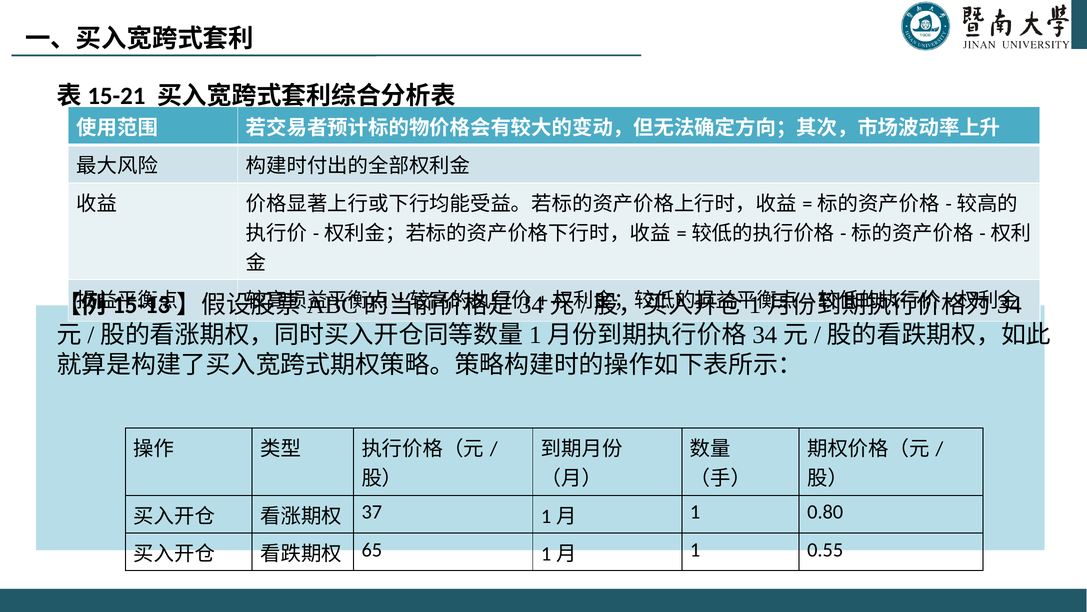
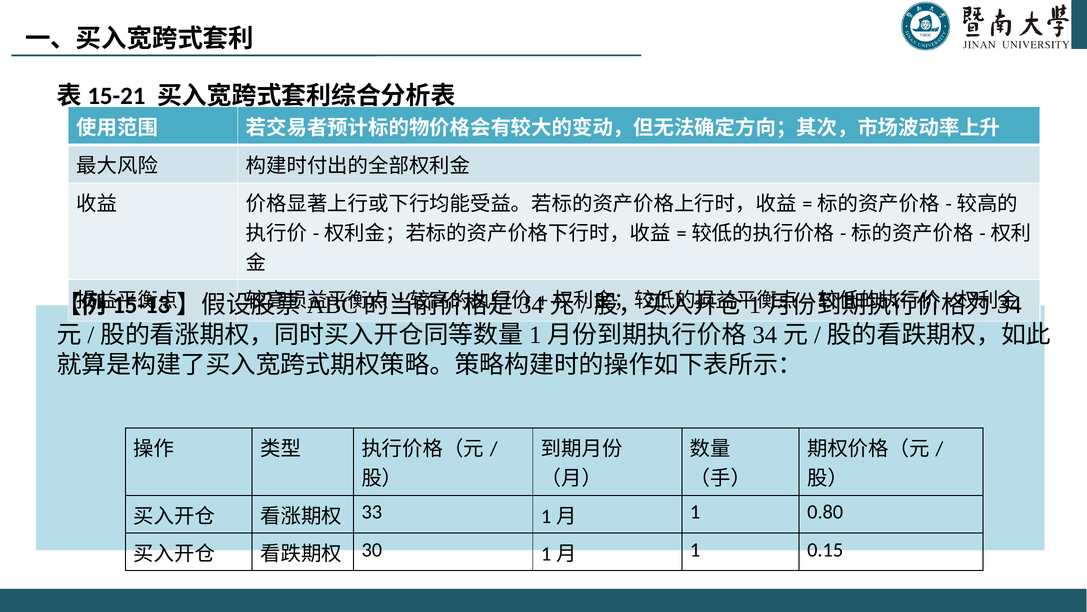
37: 37 -> 33 (372, 512)
65: 65 -> 30 (372, 550)
0.55: 0.55 -> 0.15 (825, 550)
